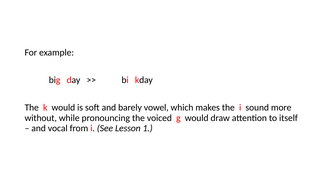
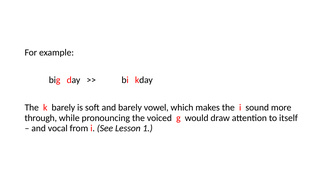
k would: would -> barely (63, 107)
without: without -> through (41, 118)
